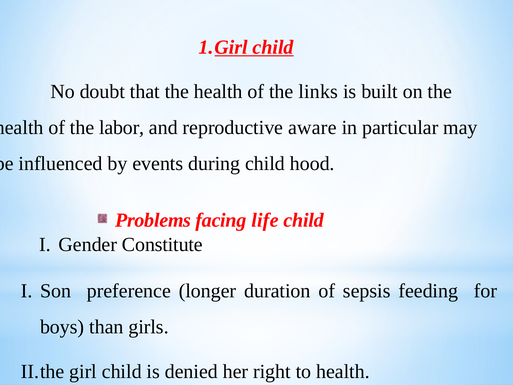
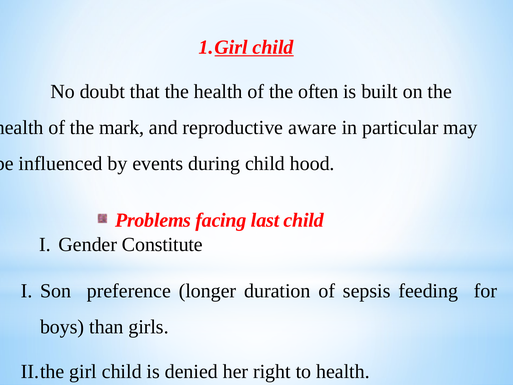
links: links -> often (318, 92)
labor: labor -> mark (122, 128)
life: life -> last (265, 220)
